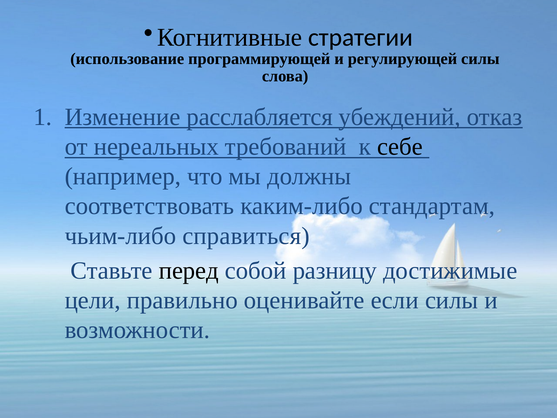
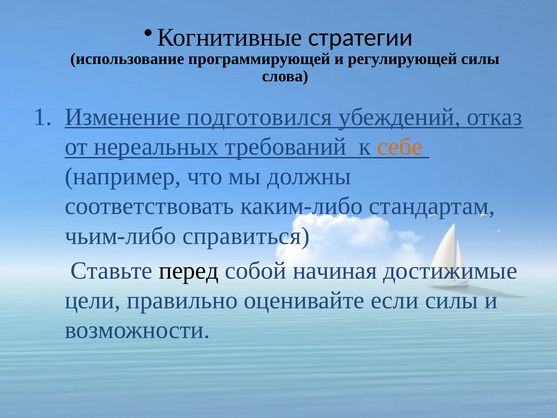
расслабляется: расслабляется -> подготовился (259, 117)
себе colour: black -> orange (400, 147)
разницу: разницу -> начиная (335, 270)
